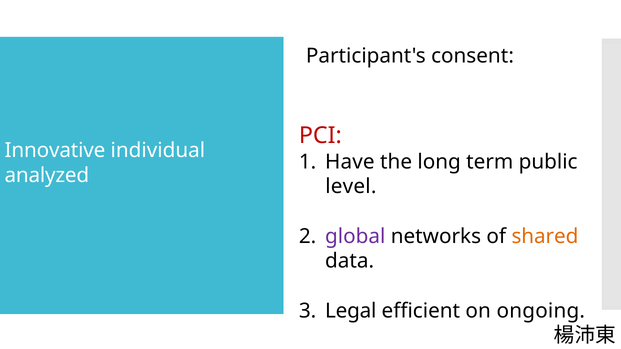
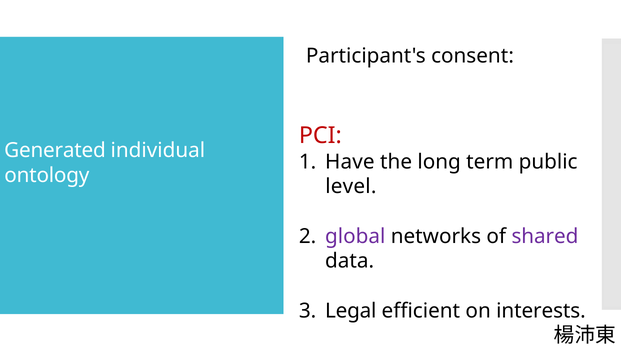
Innovative: Innovative -> Generated (55, 151)
analyzed: analyzed -> ontology (47, 176)
shared colour: orange -> purple (545, 237)
ongoing: ongoing -> interests (541, 311)
